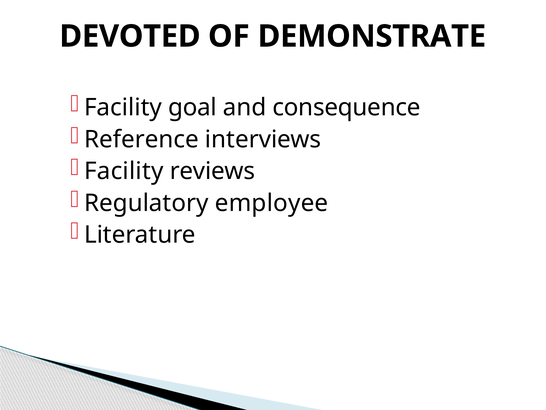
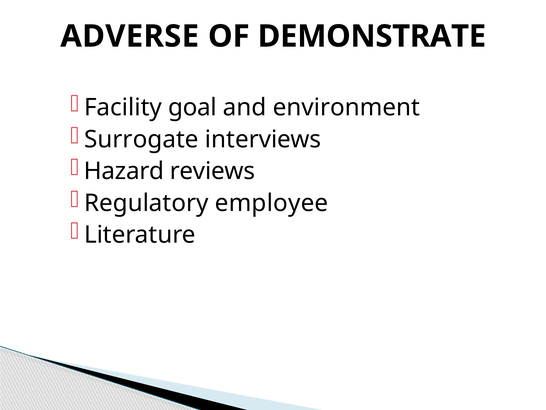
DEVOTED: DEVOTED -> ADVERSE (130, 36)
consequence: consequence -> environment (346, 107)
Reference: Reference -> Surrogate (141, 139)
Facility: Facility -> Hazard (124, 171)
